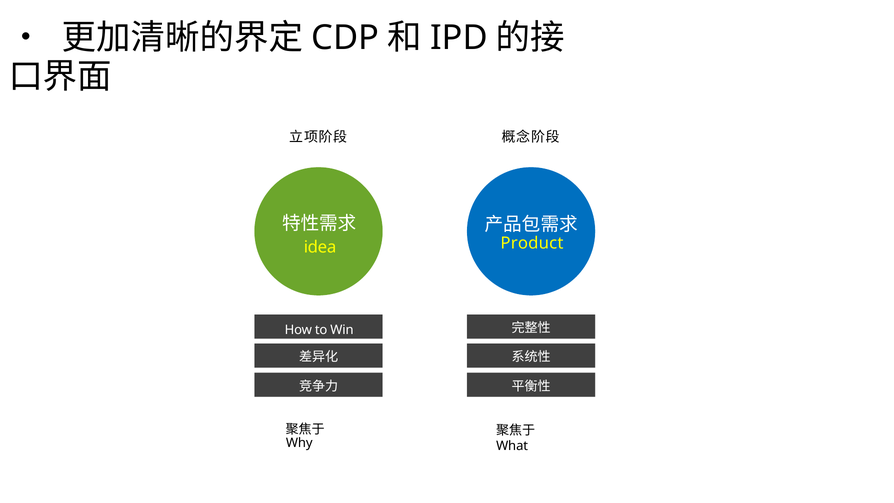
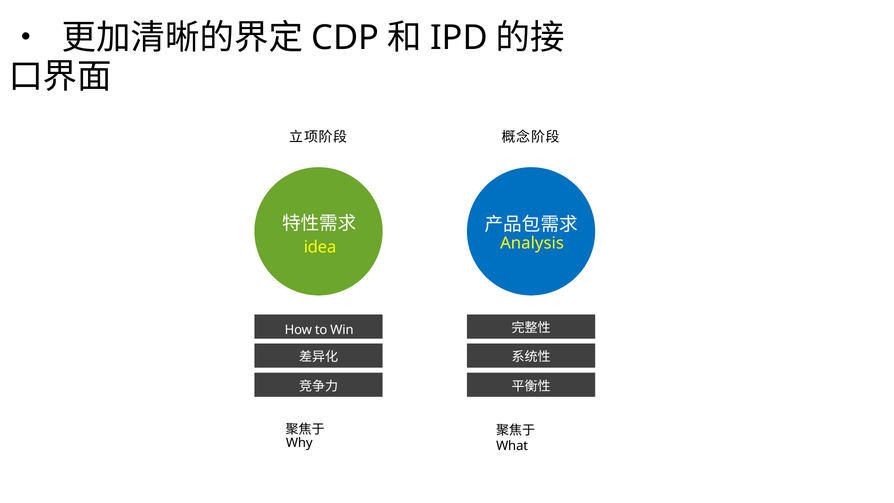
Product: Product -> Analysis (532, 243)
